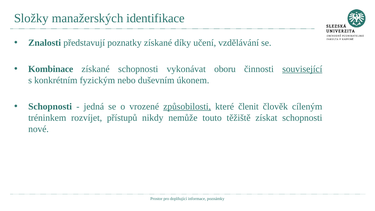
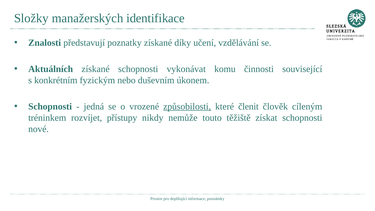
Kombinace: Kombinace -> Aktuálních (51, 69)
oboru: oboru -> komu (225, 69)
související underline: present -> none (302, 69)
přístupů: přístupů -> přístupy (122, 118)
